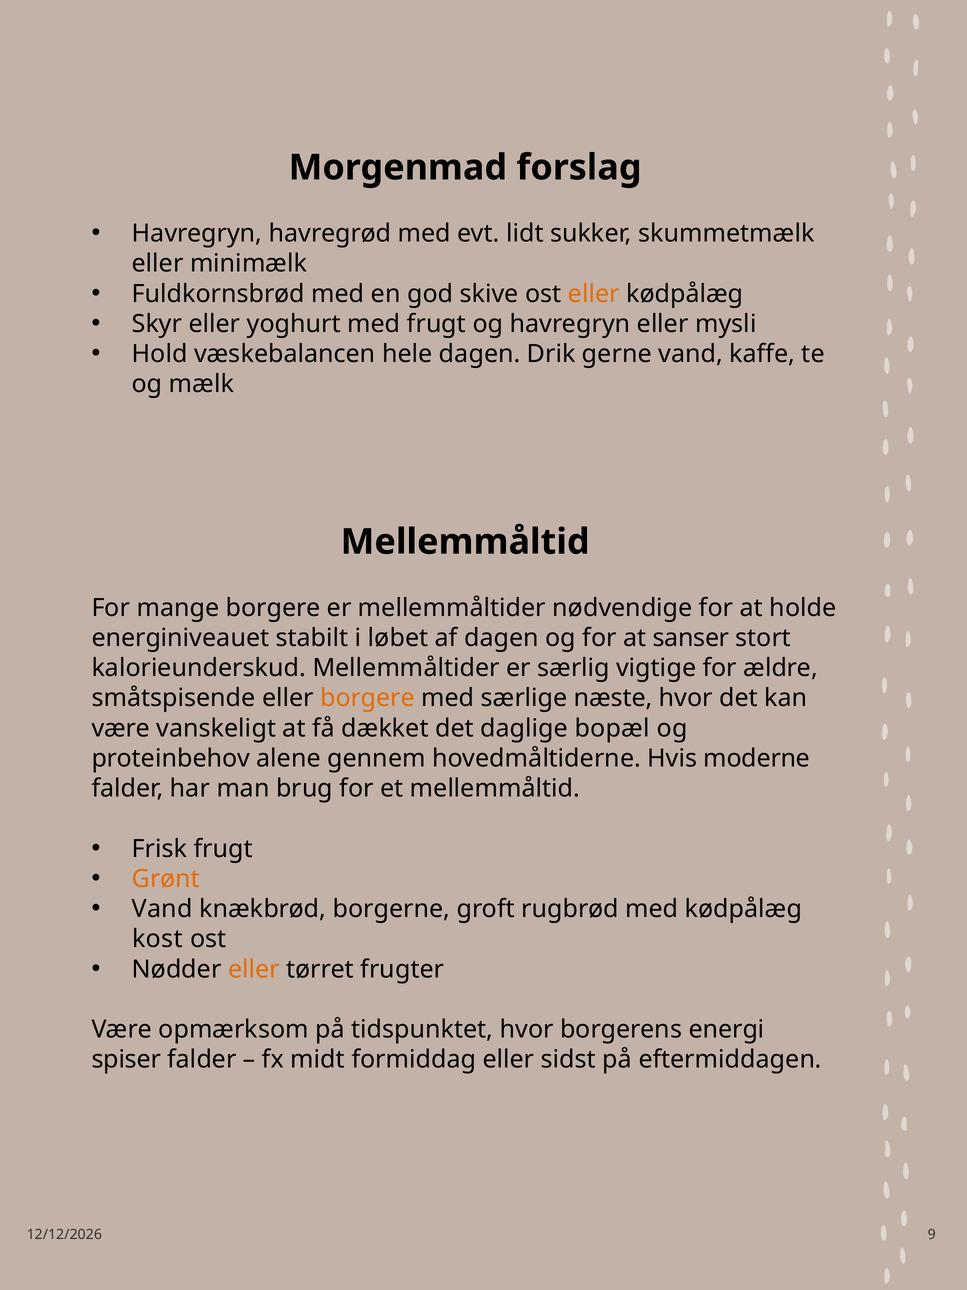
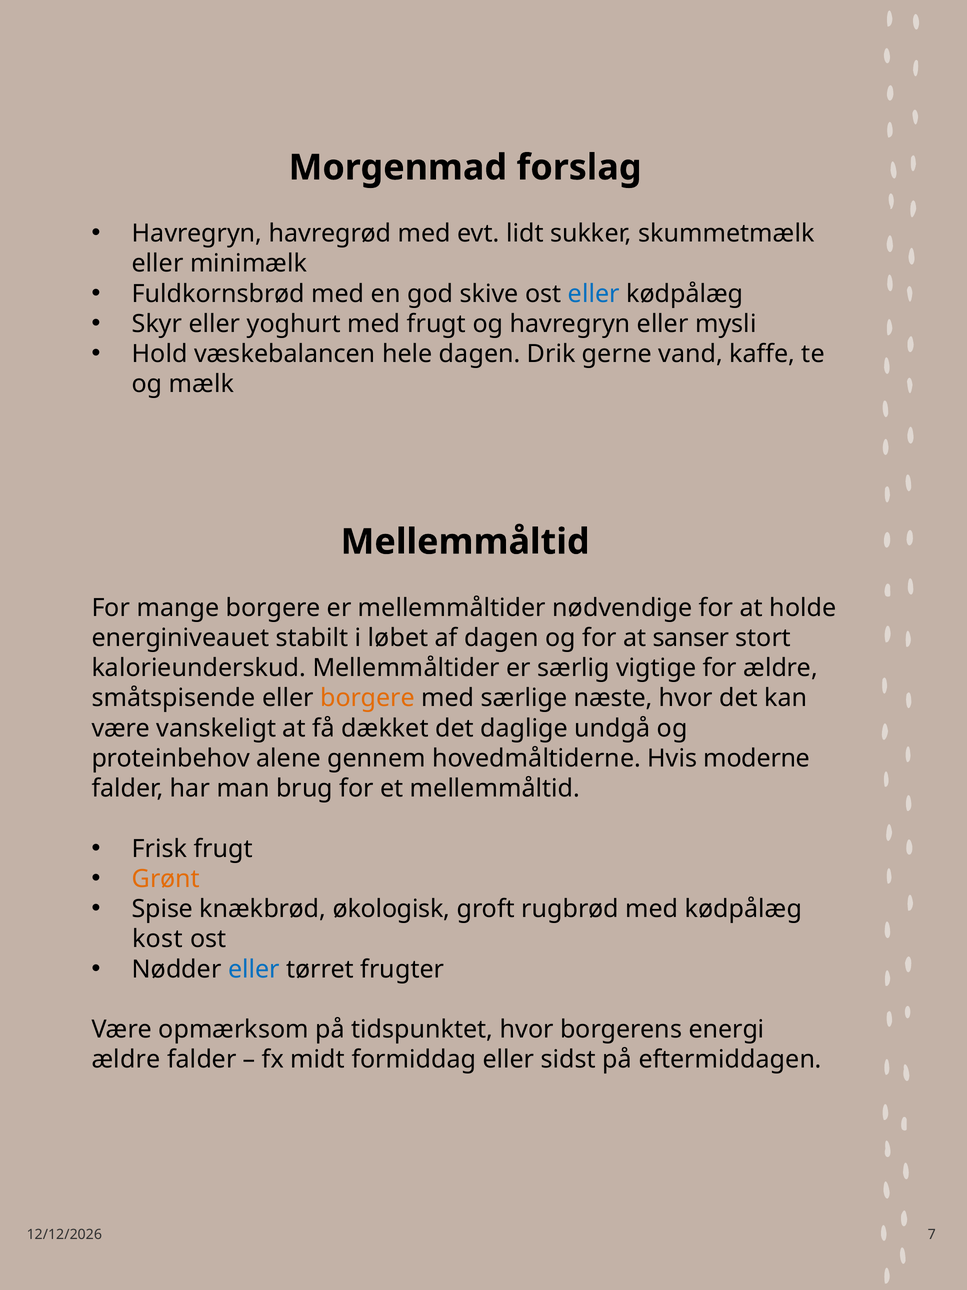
eller colour: orange -> blue (594, 294)
bopæl: bopæl -> undgå (612, 728)
Vand: Vand -> Spise (162, 909)
borgerne: borgerne -> økologisk (391, 909)
eller colour: orange -> blue (254, 969)
spiser: spiser -> ældre (126, 1059)
9: 9 -> 7 (932, 1234)
